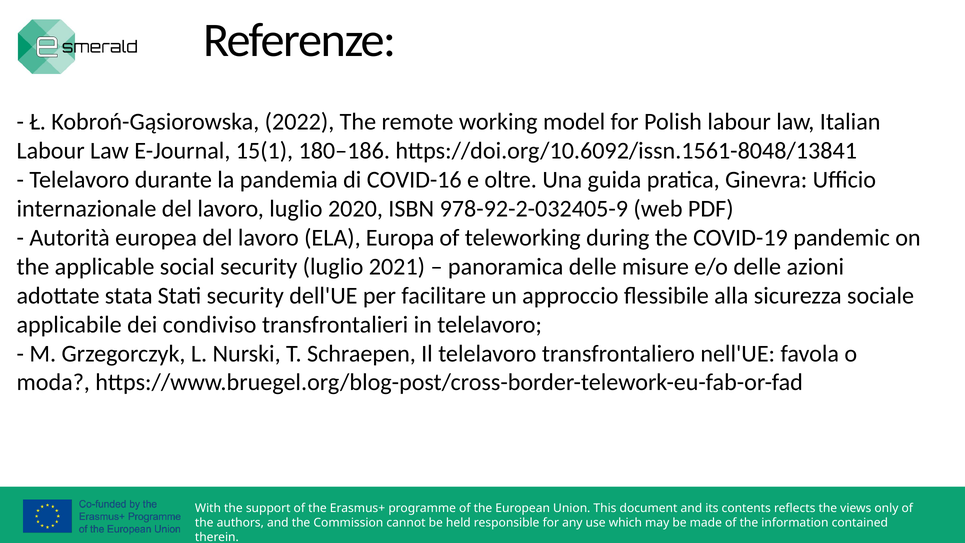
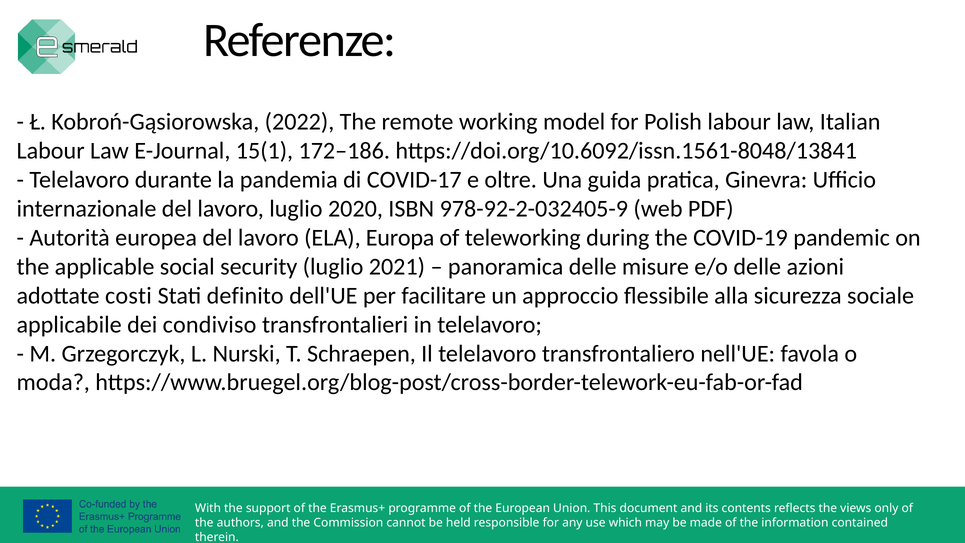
180–186: 180–186 -> 172–186 (344, 151)
COVID-16: COVID-16 -> COVID-17 (414, 180)
stata: stata -> costi (128, 296)
Stati security: security -> definito (245, 296)
